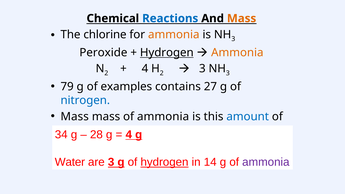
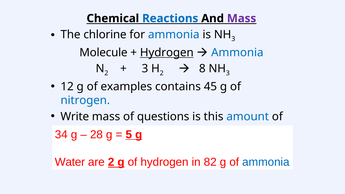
Mass colour: orange -> purple (242, 18)
ammonia colour: orange -> blue (174, 35)
Peroxide: Peroxide -> Molecule (103, 53)
Ammonia colour: orange -> blue (237, 53)
4: 4 -> 3 (145, 69)
3: 3 -> 8 (202, 69)
79: 79 -> 12 (67, 87)
27: 27 -> 45 (210, 87)
Mass: Mass -> Write (75, 117)
mass of ammonia: ammonia -> questions (163, 117)
4: 4 -> 5 (129, 135)
are 3: 3 -> 2 (111, 162)
hydrogen underline: present -> none (164, 162)
14: 14 -> 82 (210, 162)
ammonia colour: purple -> blue (266, 162)
